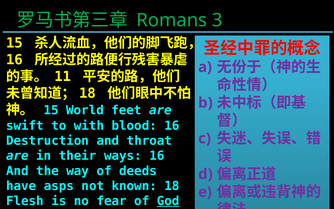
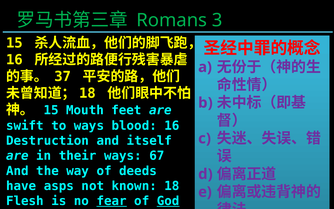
11: 11 -> 37 (63, 76)
World: World -> Mouth (85, 110)
to with: with -> ways (89, 126)
throat: throat -> itself (149, 141)
ways 16: 16 -> 67 (157, 156)
fear underline: none -> present (112, 201)
